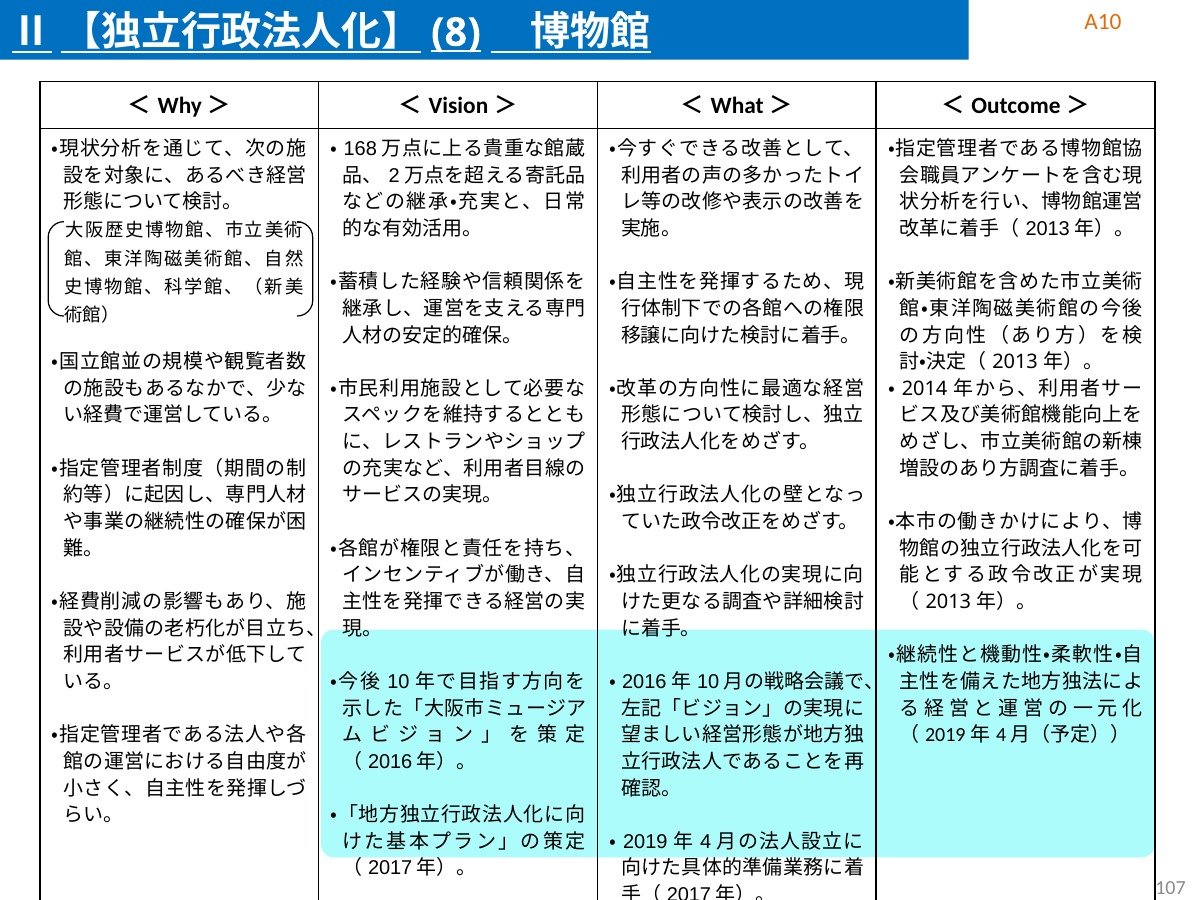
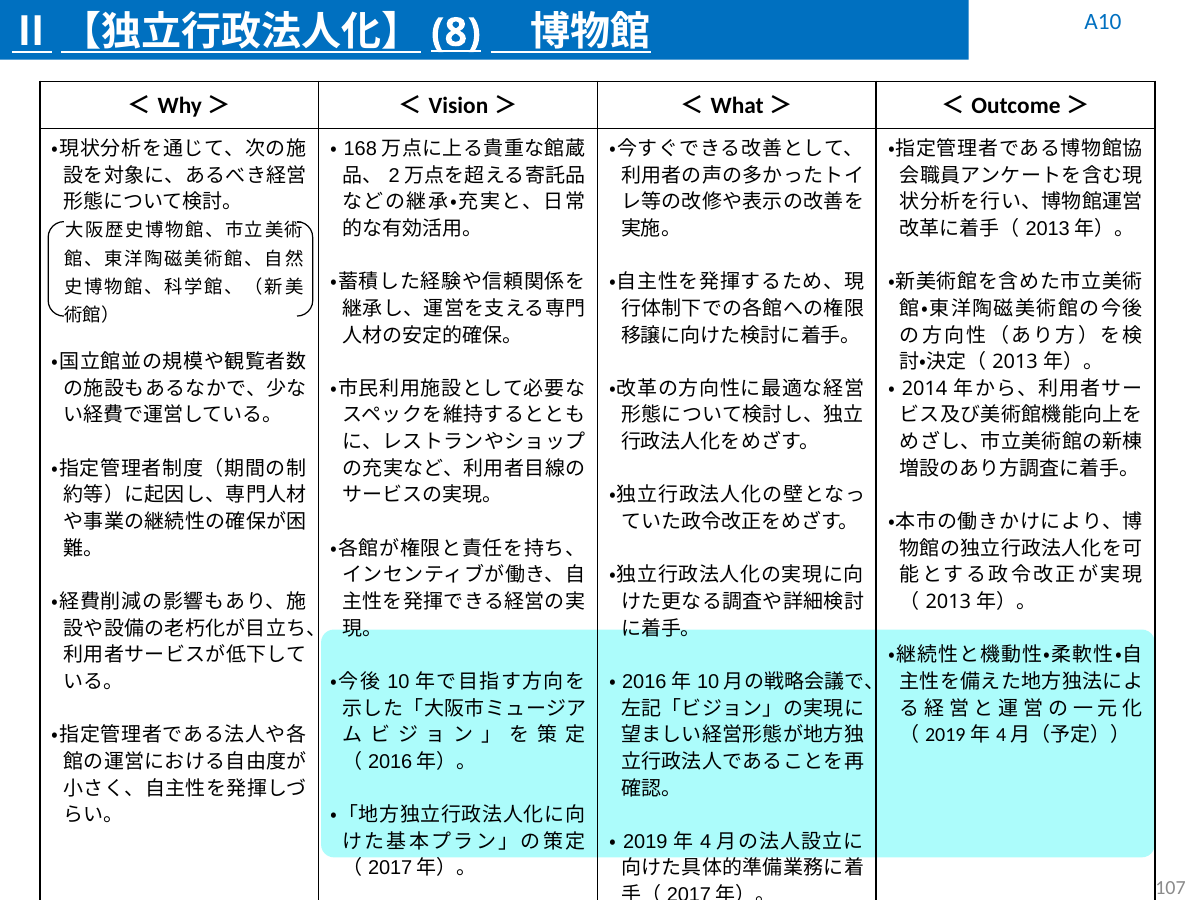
A10 colour: orange -> blue (1103, 22)
